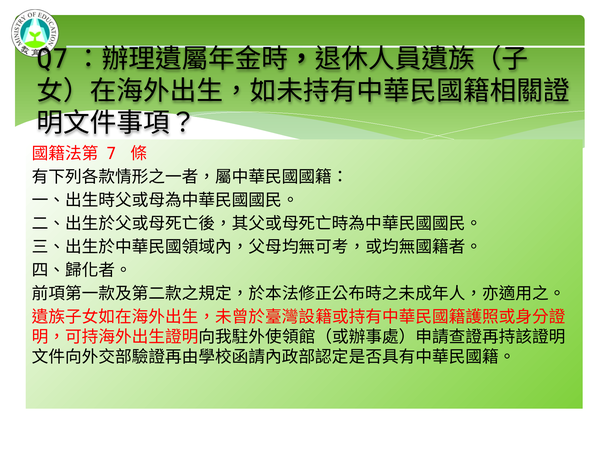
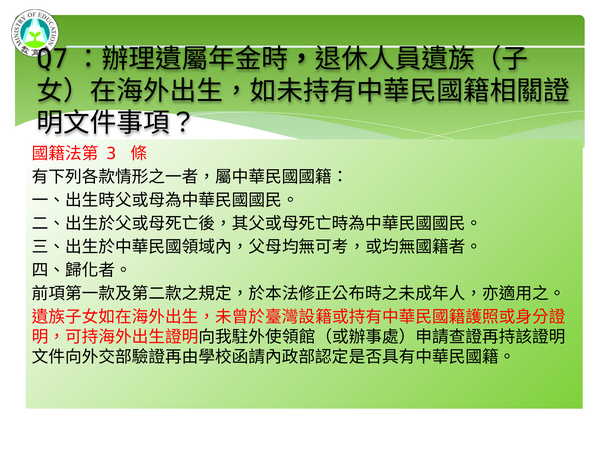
7: 7 -> 3 (111, 154)
